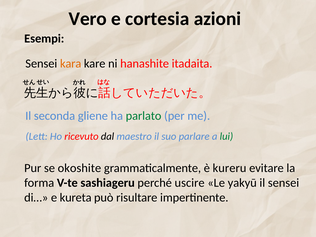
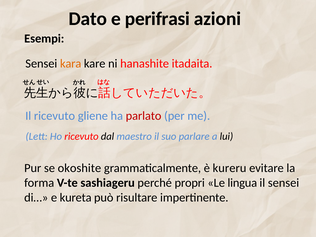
Vero: Vero -> Dato (88, 19)
cortesia: cortesia -> perifrasi (157, 19)
Il seconda: seconda -> ricevuto (54, 116)
parlato colour: green -> red (144, 116)
lui colour: green -> black (226, 136)
uscire: uscire -> propri (190, 183)
yakyū: yakyū -> lingua (242, 183)
